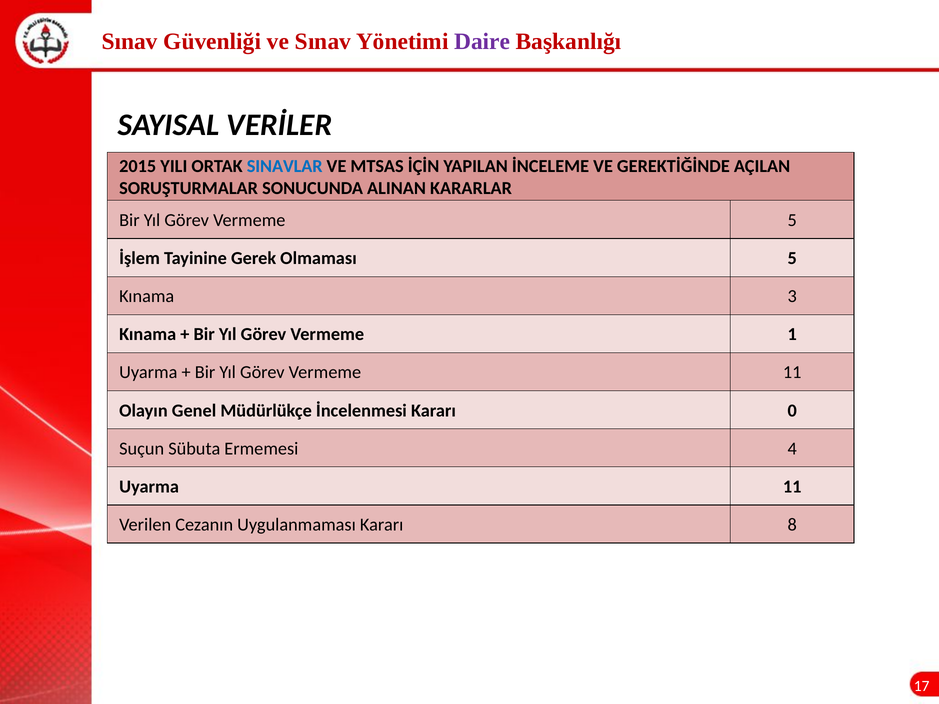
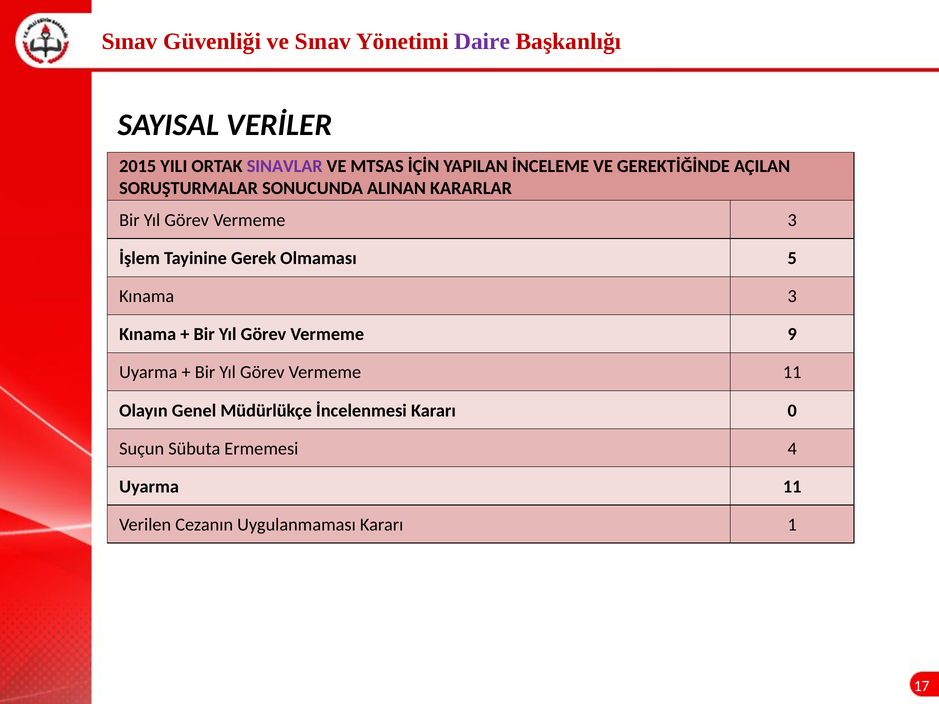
SINAVLAR colour: blue -> purple (285, 166)
Vermeme 5: 5 -> 3 (792, 220)
1: 1 -> 9 (792, 334)
8: 8 -> 1 (792, 525)
